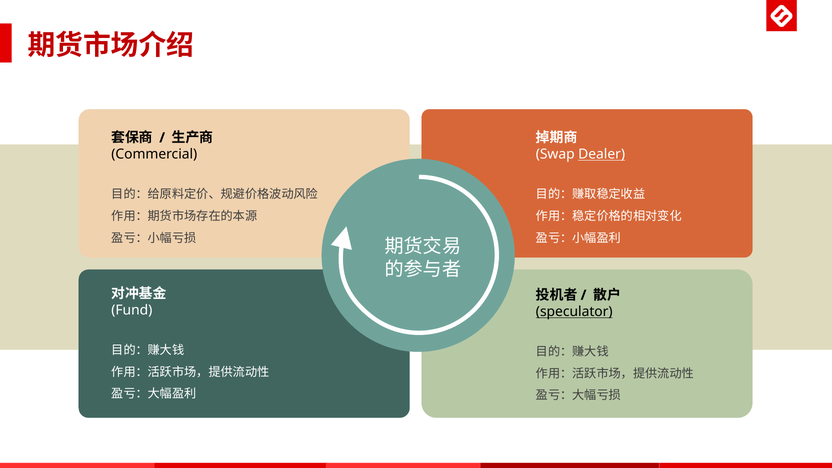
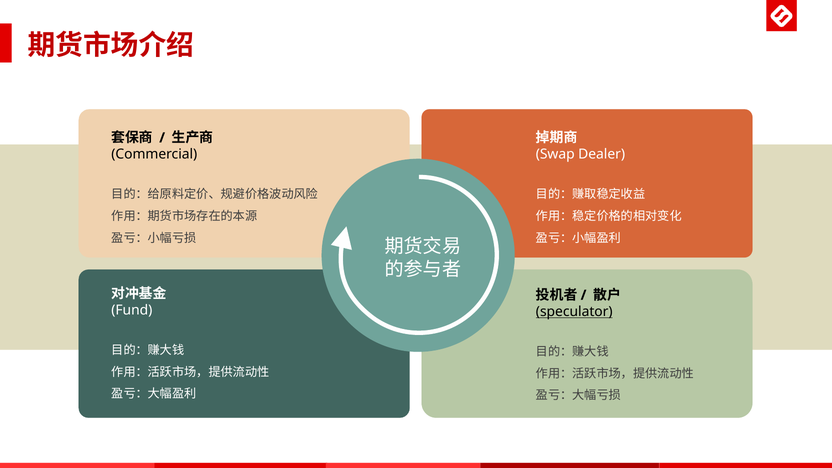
Dealer underline: present -> none (602, 154)
